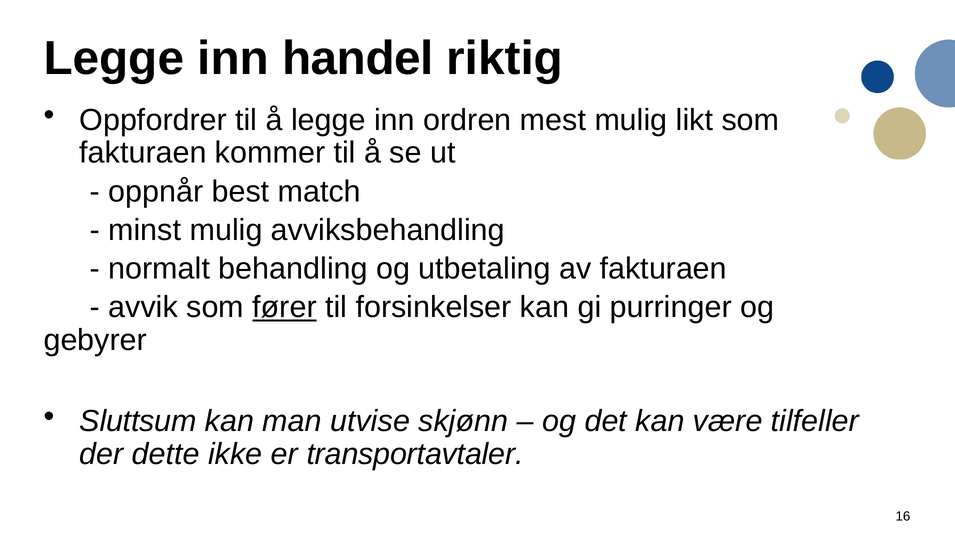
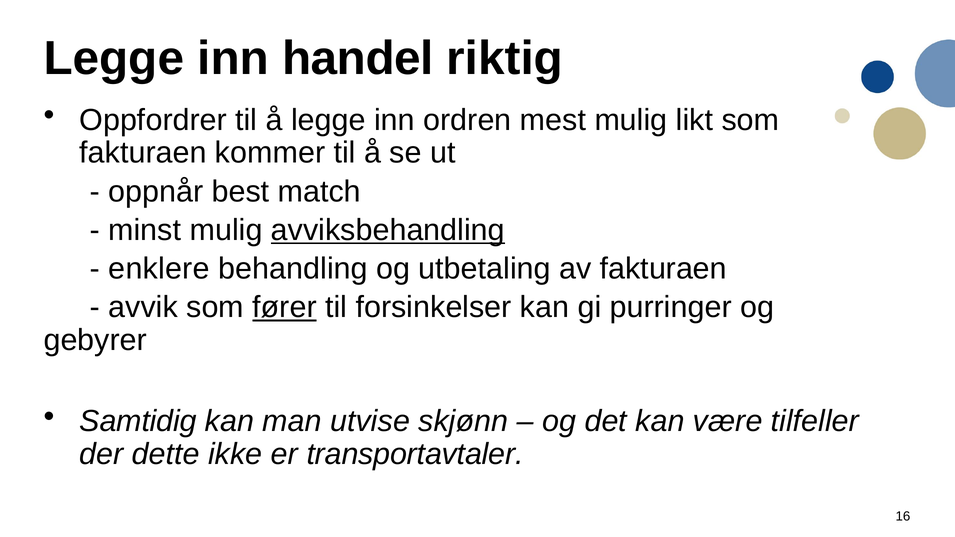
avviksbehandling underline: none -> present (388, 230)
normalt: normalt -> enklere (159, 269)
Sluttsum: Sluttsum -> Samtidig (138, 421)
